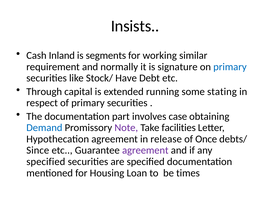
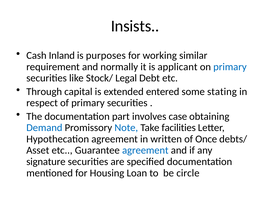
segments: segments -> purposes (106, 56)
signature: signature -> applicant (178, 67)
Have: Have -> Legal (126, 78)
running: running -> entered (163, 92)
Note colour: purple -> blue (126, 128)
release: release -> written (166, 139)
Since: Since -> Asset (38, 151)
agreement colour: purple -> blue (145, 151)
specified: specified -> signature (46, 162)
times: times -> circle (188, 173)
